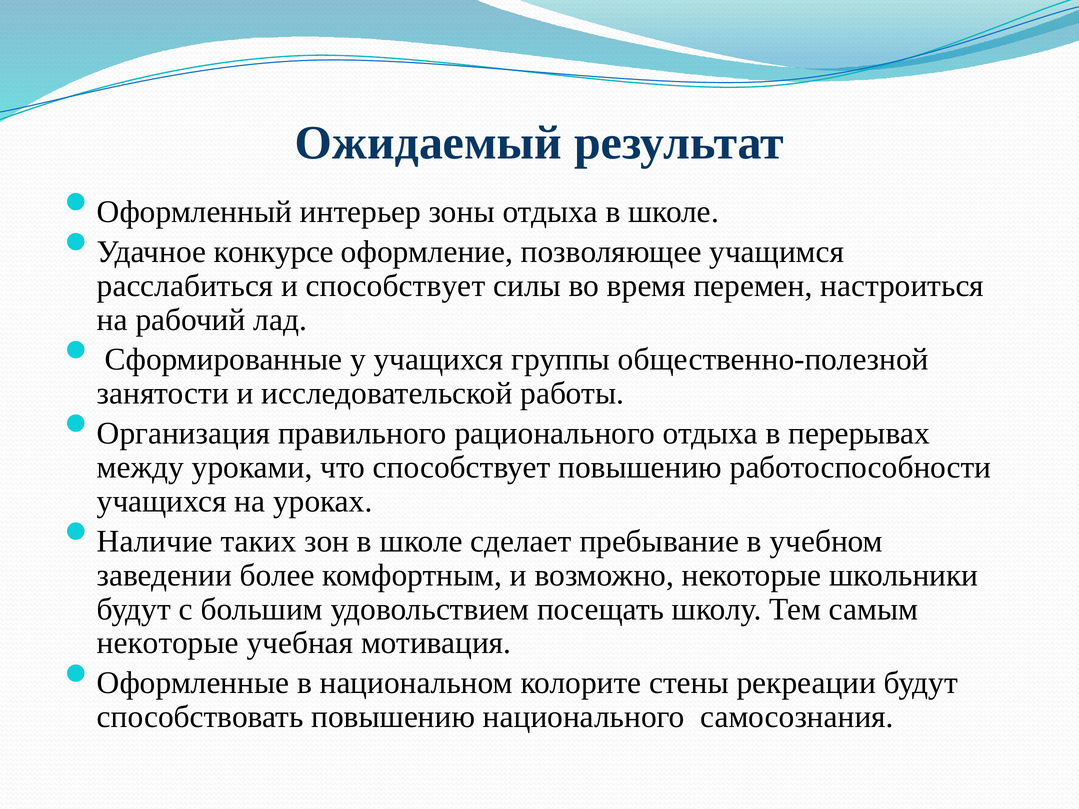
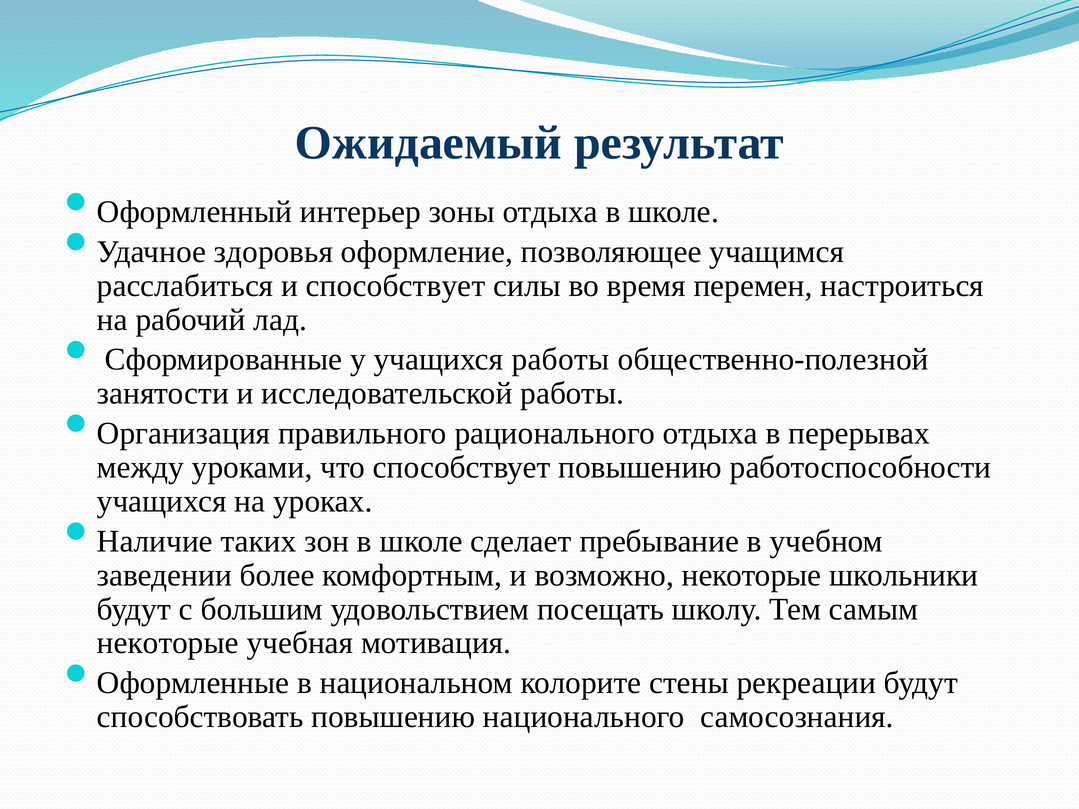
конкурсе: конкурсе -> здоровья (274, 252)
учащихся группы: группы -> работы (560, 360)
